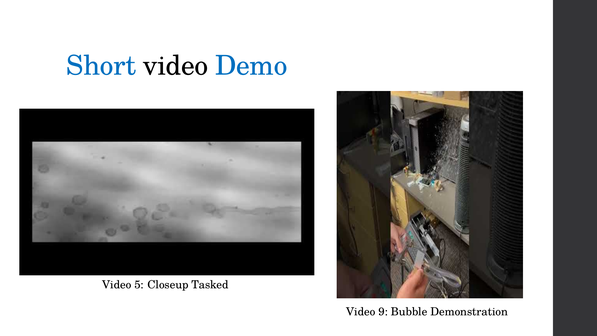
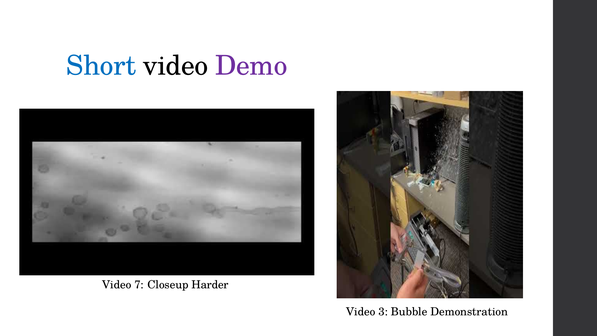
Demo colour: blue -> purple (251, 66)
5: 5 -> 7 (139, 285)
Tasked: Tasked -> Harder (210, 285)
9: 9 -> 3 (383, 311)
